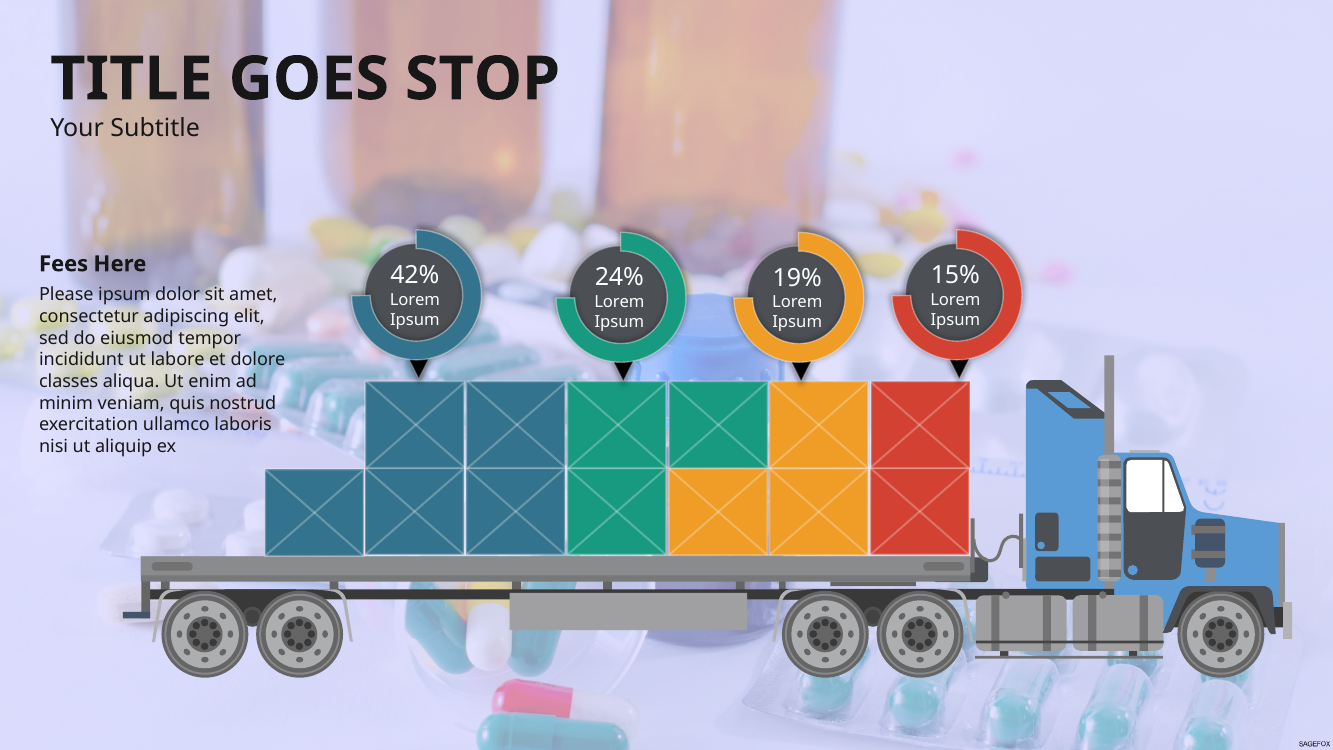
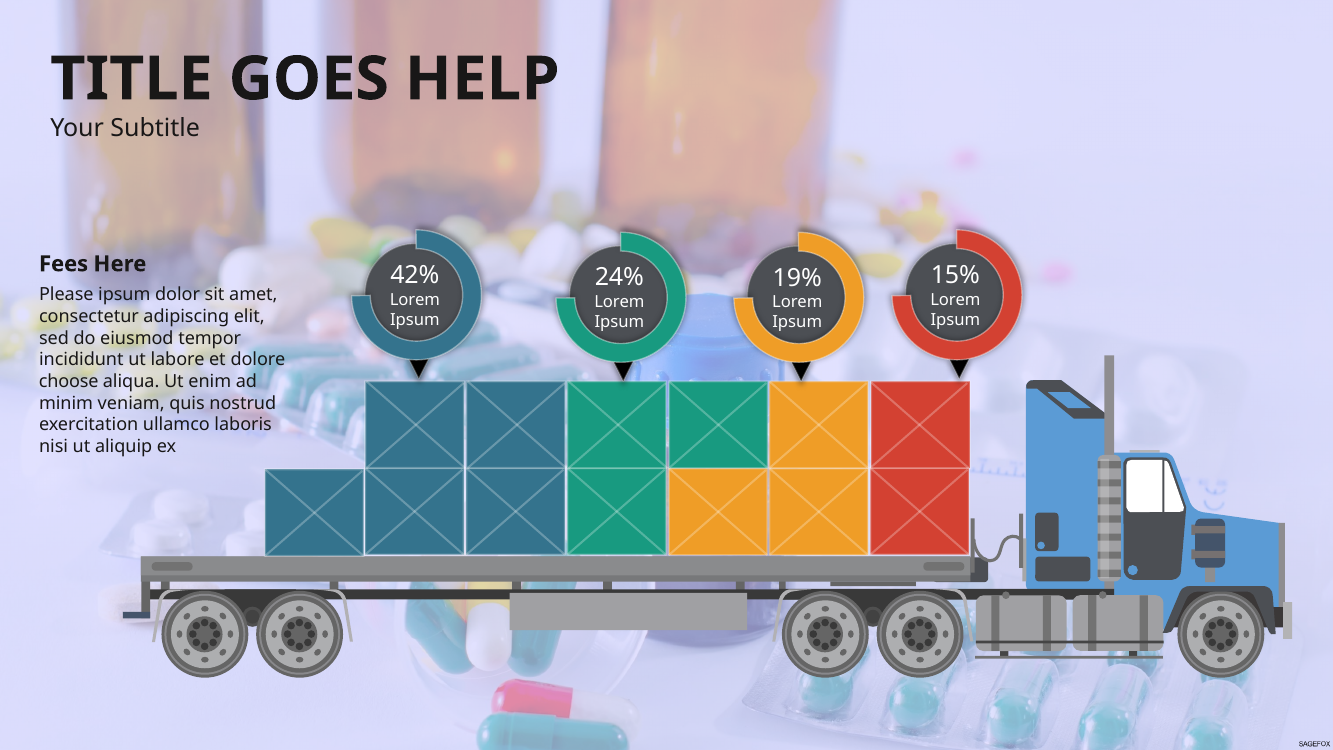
STOP: STOP -> HELP (482, 79)
classes: classes -> choose (69, 381)
